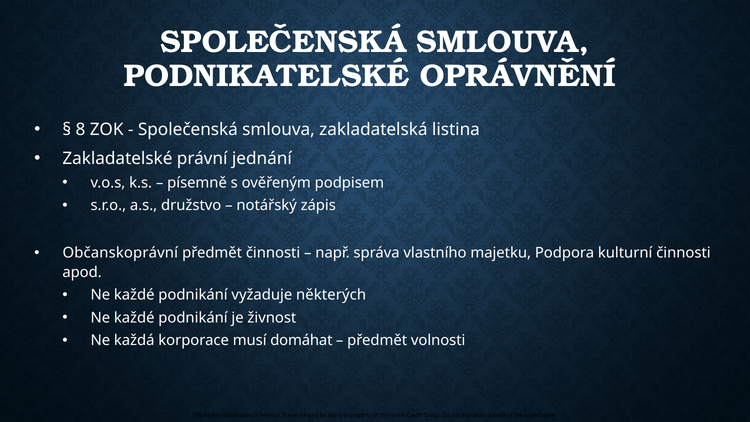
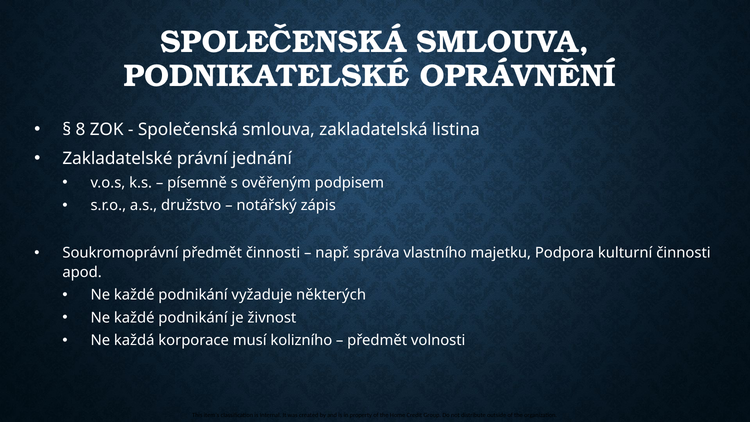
Občanskoprávní: Občanskoprávní -> Soukromoprávní (120, 253)
domáhat: domáhat -> kolizního (301, 340)
